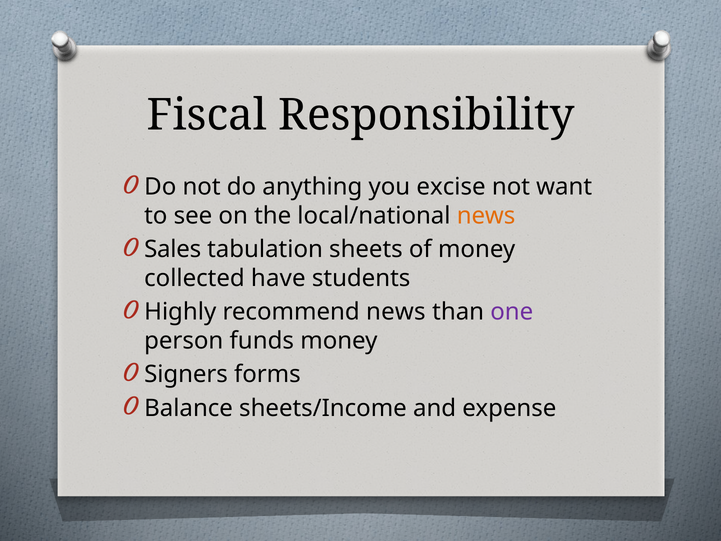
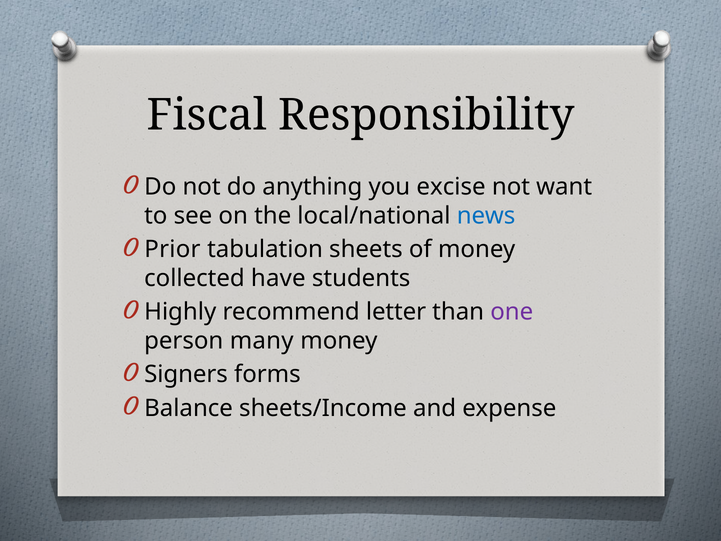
news colour: orange -> blue (486, 216)
Sales: Sales -> Prior (172, 249)
recommend news: news -> letter (396, 312)
funds: funds -> many (262, 341)
